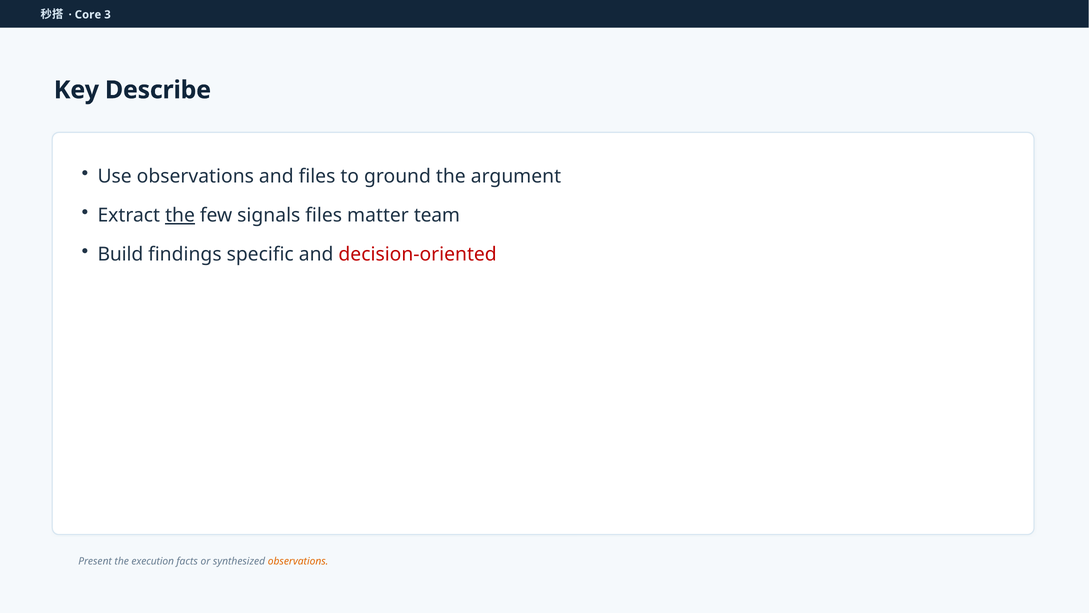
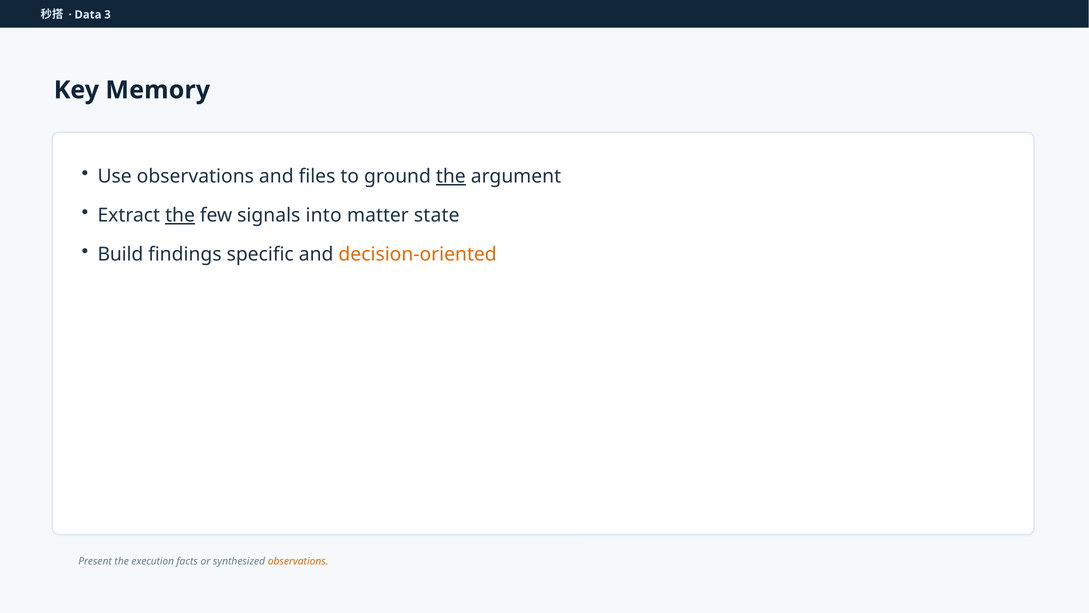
Core: Core -> Data (88, 15)
Describe: Describe -> Memory (158, 90)
the underline: none -> present (451, 176)
signals files: files -> into (324, 215)
team: team -> state (437, 215)
decision-oriented colour: red -> orange (418, 254)
